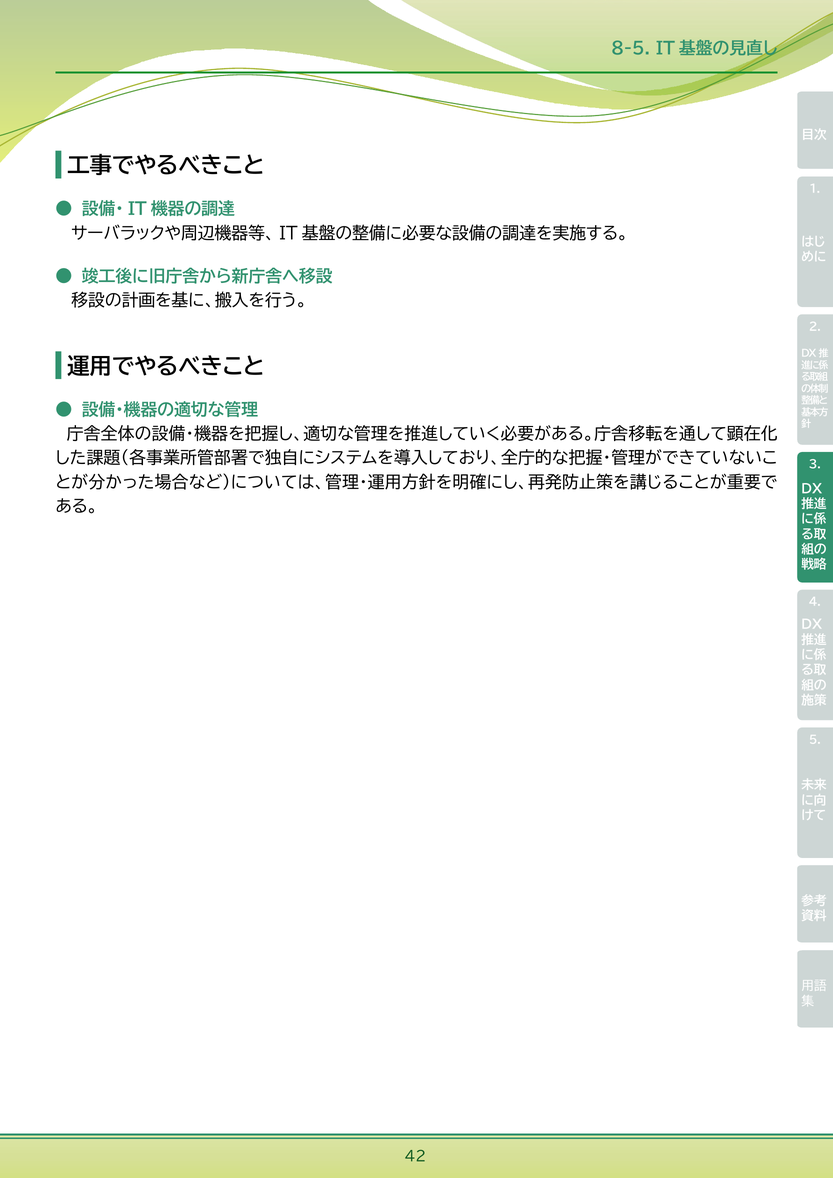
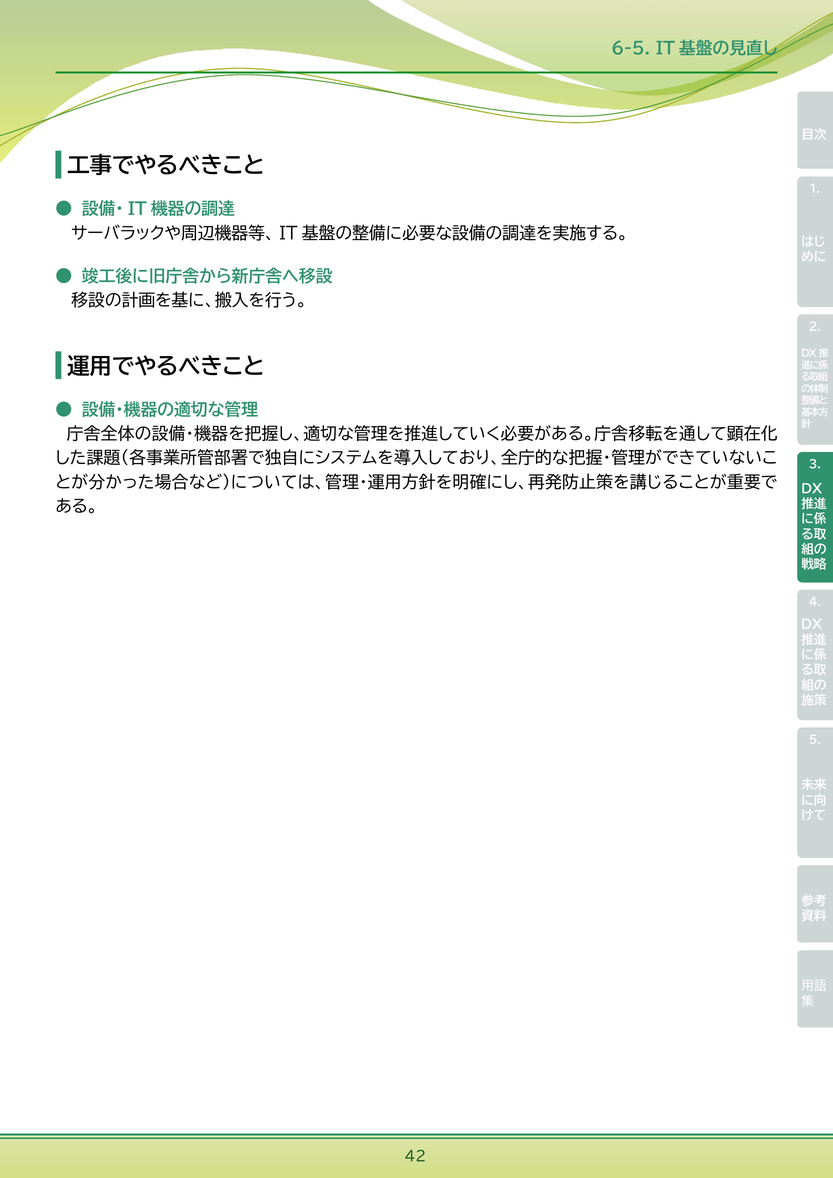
8-5: 8-5 -> 6-5 (631, 49)
